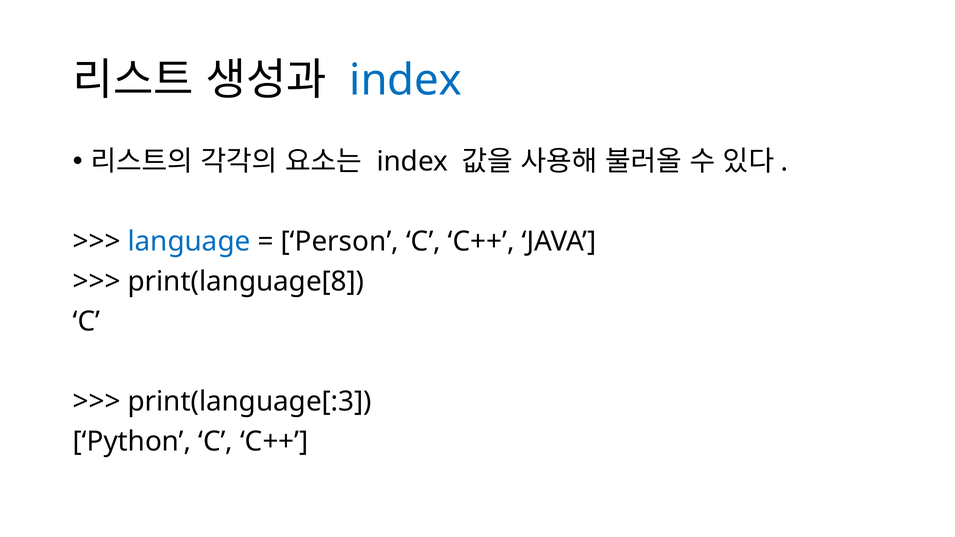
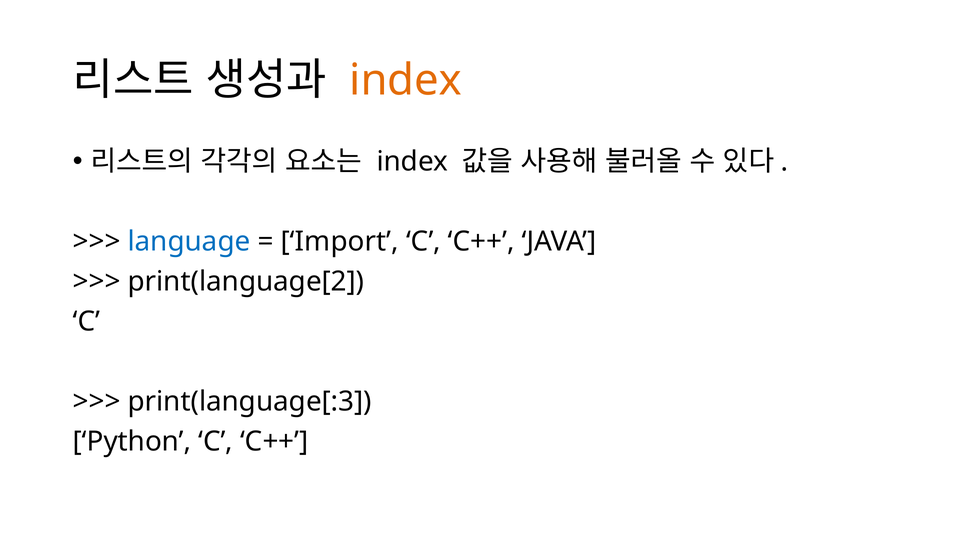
index colour: blue -> orange (406, 80)
Person: Person -> Import (340, 242)
print(language[8: print(language[8 -> print(language[2 (246, 282)
